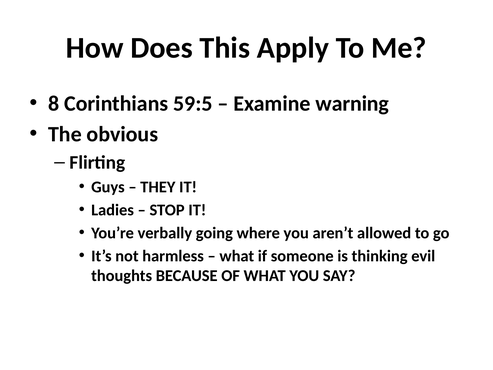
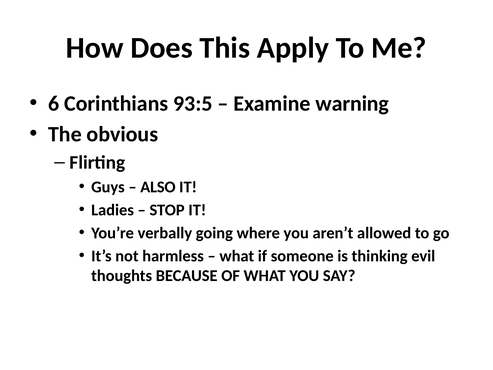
8: 8 -> 6 (54, 103)
59:5: 59:5 -> 93:5 (193, 103)
THEY: THEY -> ALSO (158, 187)
